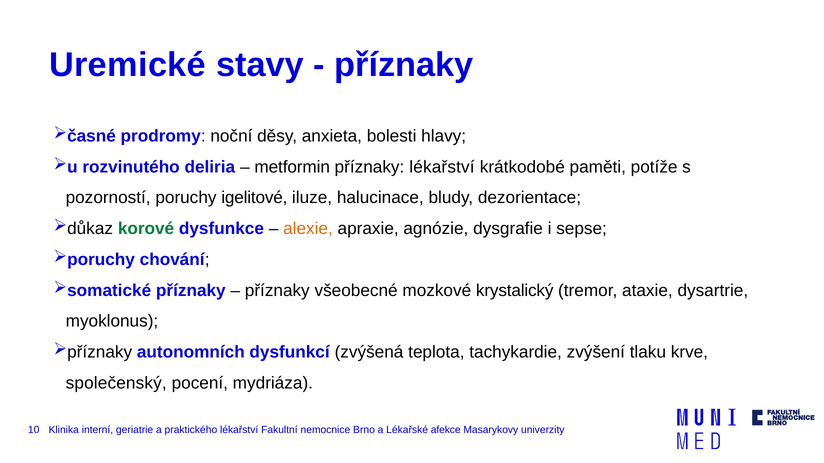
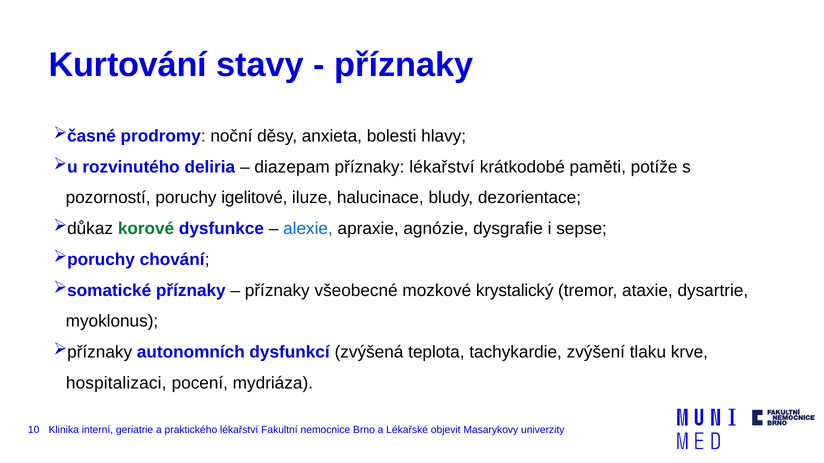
Uremické: Uremické -> Kurtování (128, 65)
metformin: metformin -> diazepam (292, 167)
alexie colour: orange -> blue (308, 229)
společenský: společenský -> hospitalizaci (116, 383)
afekce: afekce -> objevit (446, 430)
